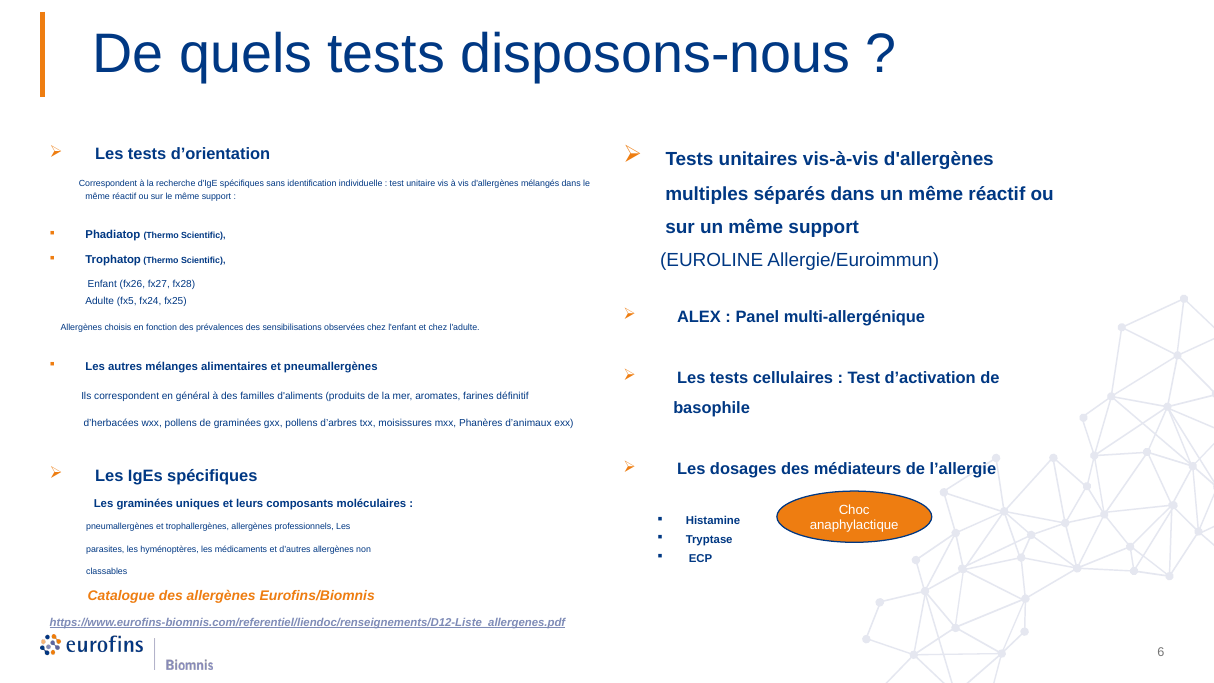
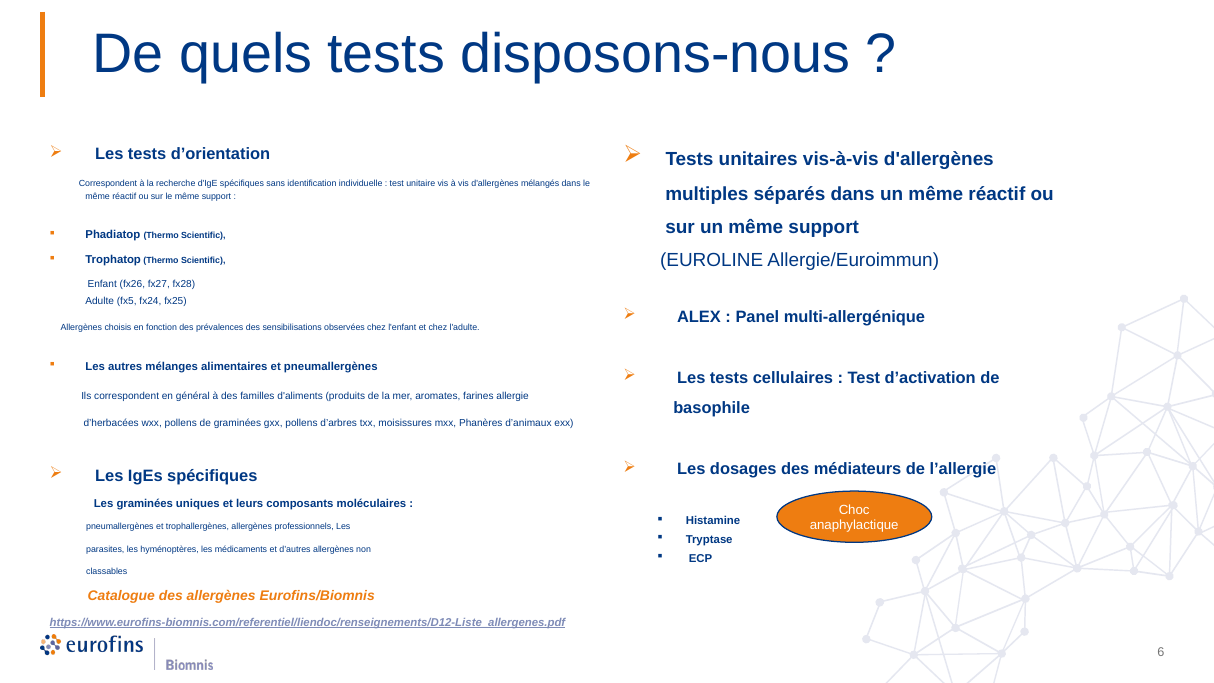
définitif: définitif -> allergie (513, 396)
